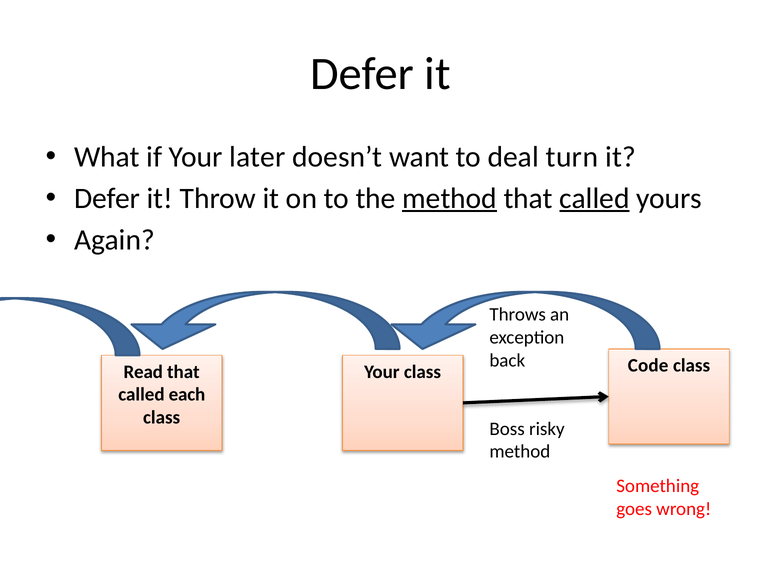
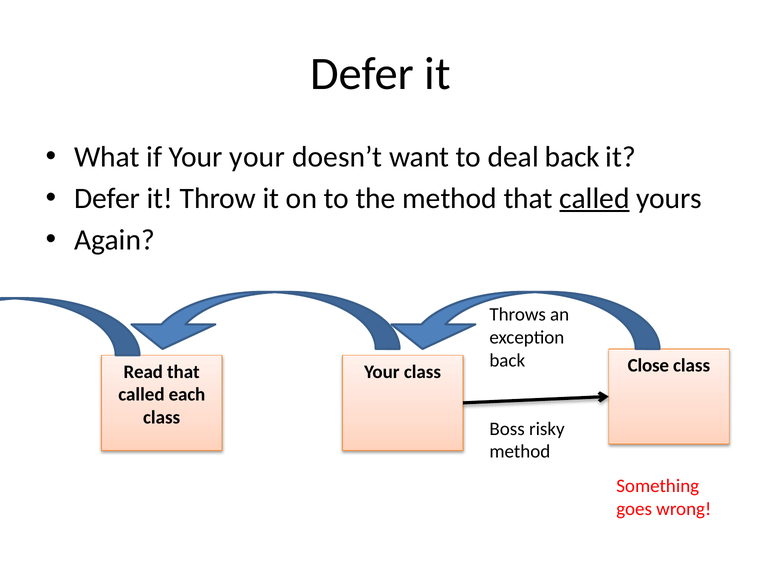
Your later: later -> your (257, 157)
deal turn: turn -> back (572, 157)
method underline: present -> none (450, 198)
Code: Code -> Close (648, 365)
